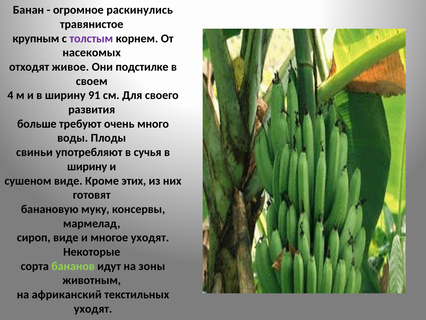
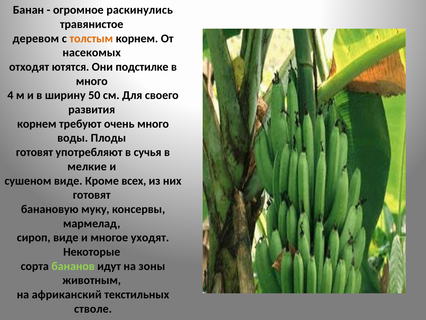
крупным: крупным -> деревом (36, 38)
толстым colour: purple -> orange (91, 38)
живое: живое -> ютятся (71, 67)
своем: своем -> много (92, 81)
91: 91 -> 50 (94, 95)
больше: больше -> корнем (37, 124)
свиньи: свиньи -> готовят (35, 152)
ширину: ширину -> мелкие (87, 166)
этих: этих -> всех (134, 180)
уходят: уходят -> стволе (93, 308)
